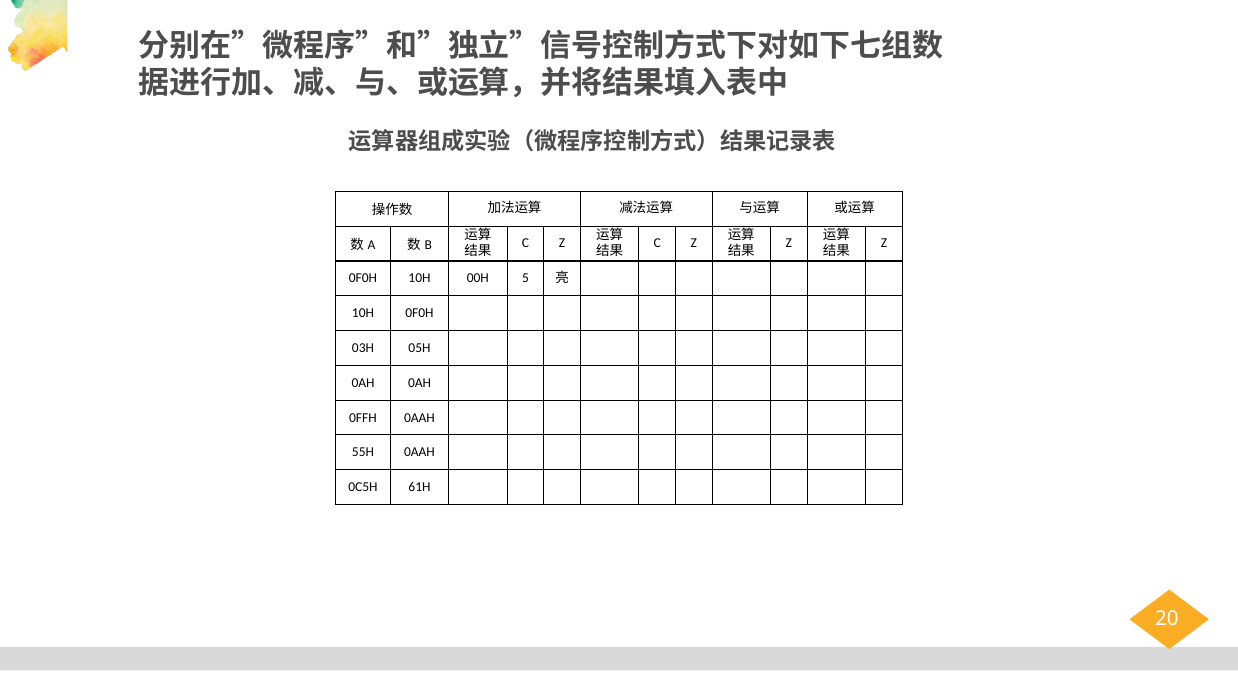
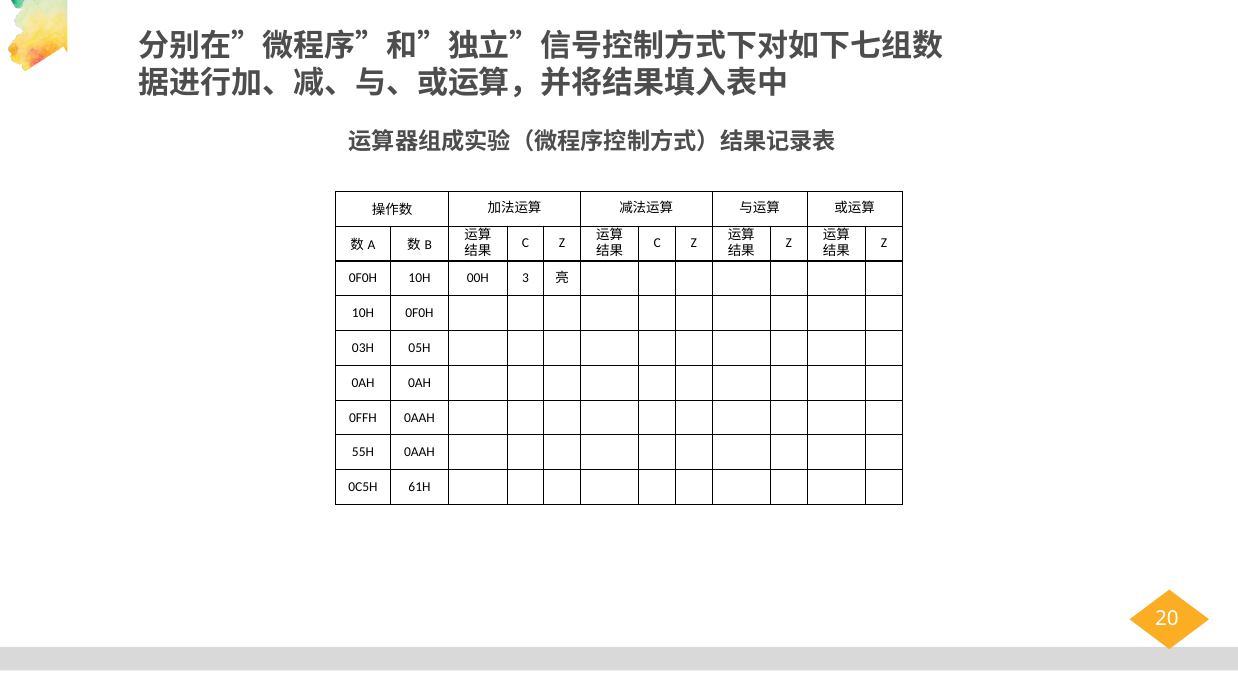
5: 5 -> 3 (525, 278)
